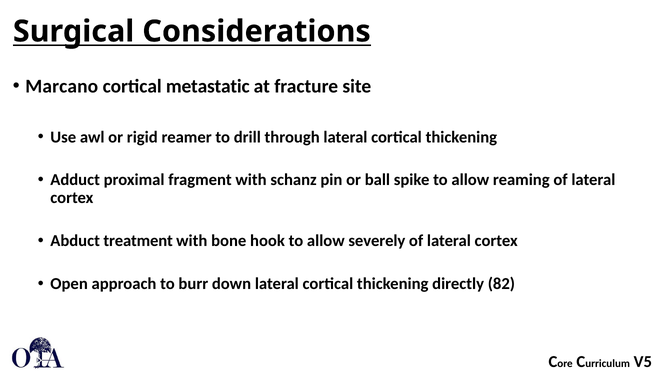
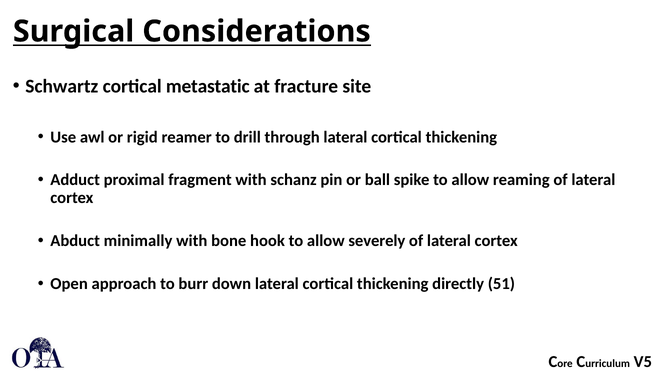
Marcano: Marcano -> Schwartz (62, 86)
treatment: treatment -> minimally (138, 241)
82: 82 -> 51 (501, 283)
